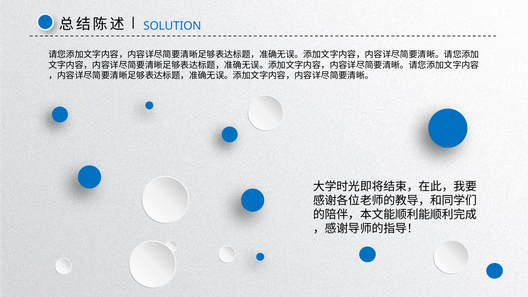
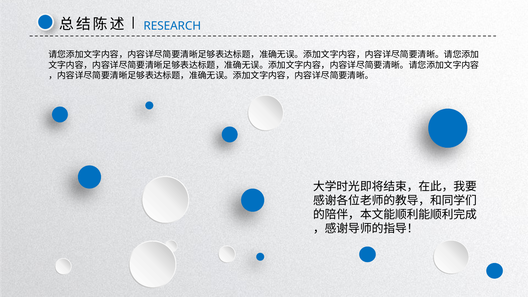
SOLUTION: SOLUTION -> RESEARCH (172, 26)
